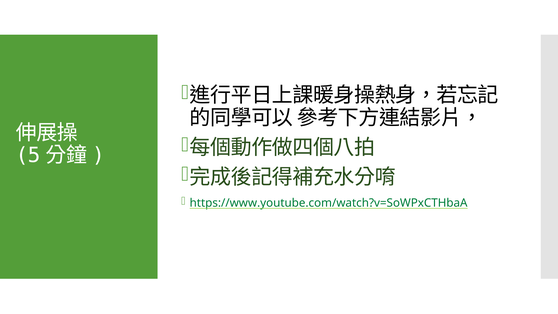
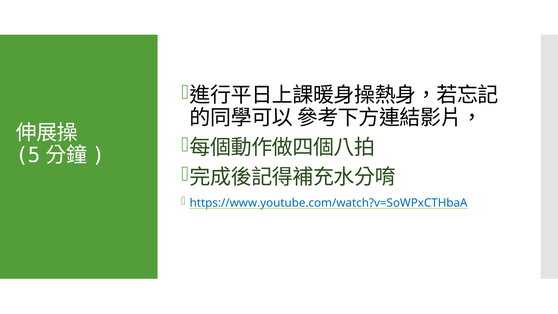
https://www.youtube.com/watch?v=SoWPxCTHbaA colour: green -> blue (329, 203)
